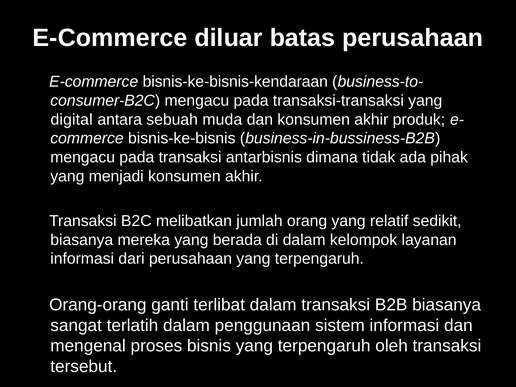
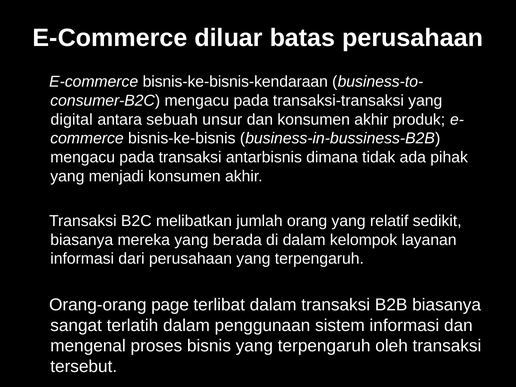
muda: muda -> unsur (222, 119)
ganti: ganti -> page (170, 305)
